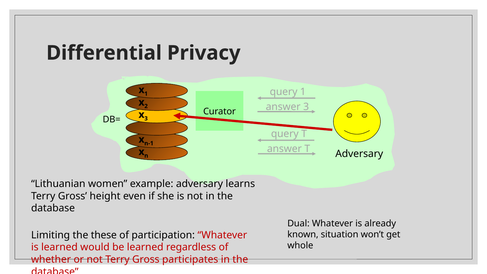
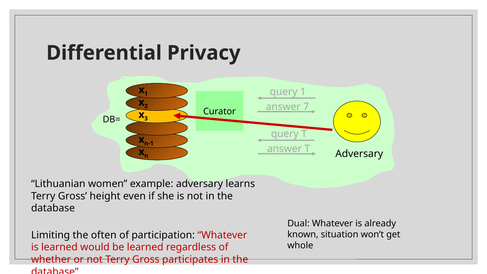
answer 3: 3 -> 7 (306, 107)
these: these -> often (104, 235)
